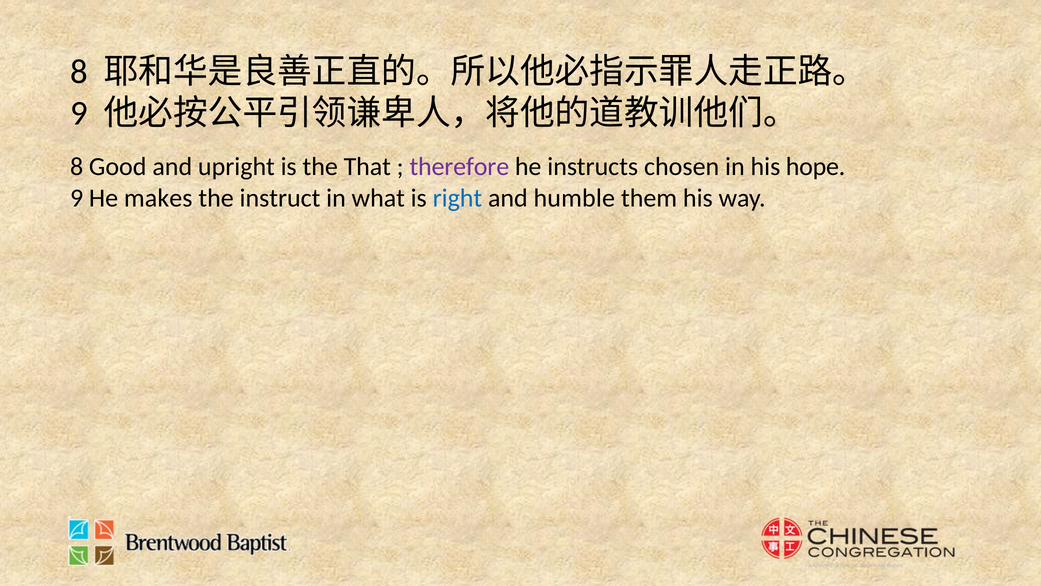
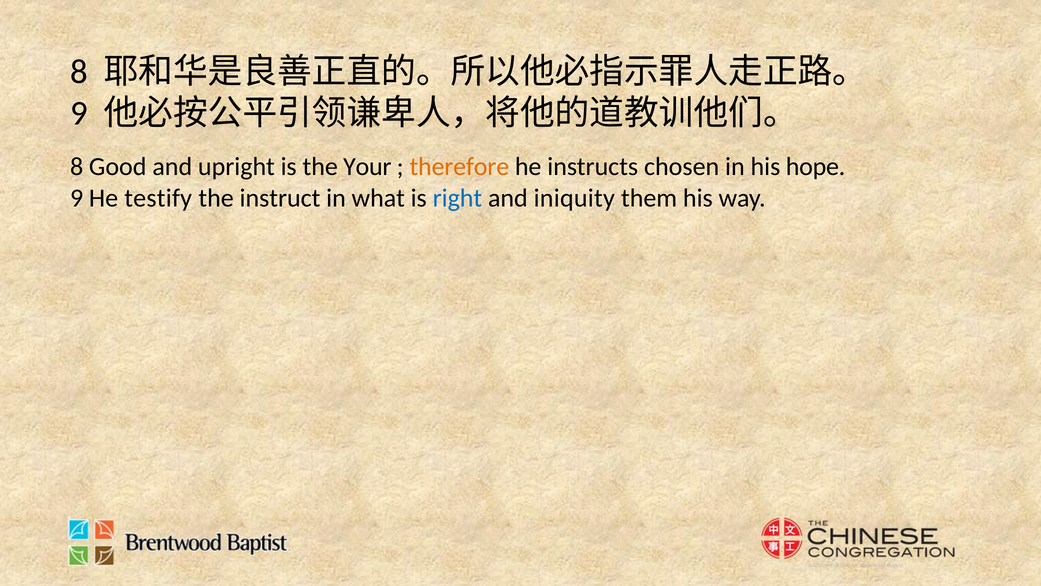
That: That -> Your (367, 167)
therefore colour: purple -> orange (459, 167)
makes: makes -> testify (158, 198)
humble: humble -> iniquity (574, 198)
